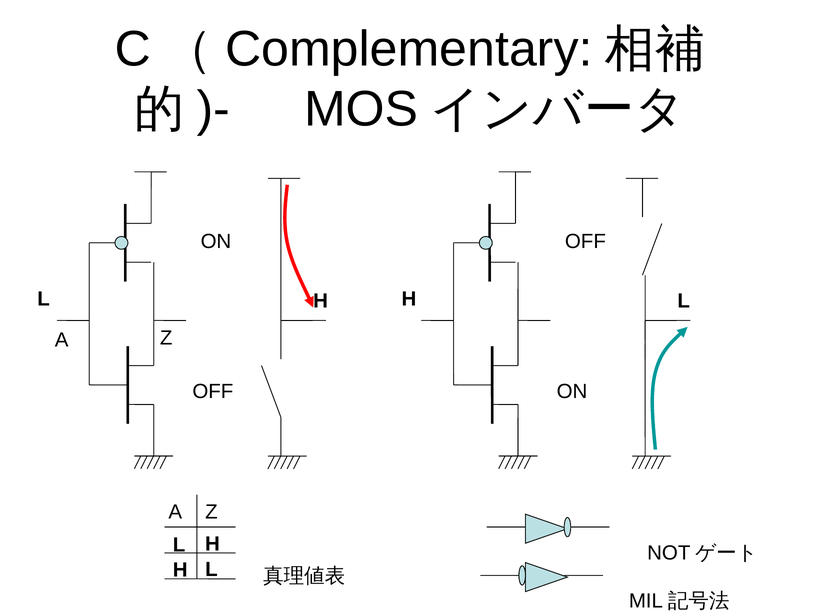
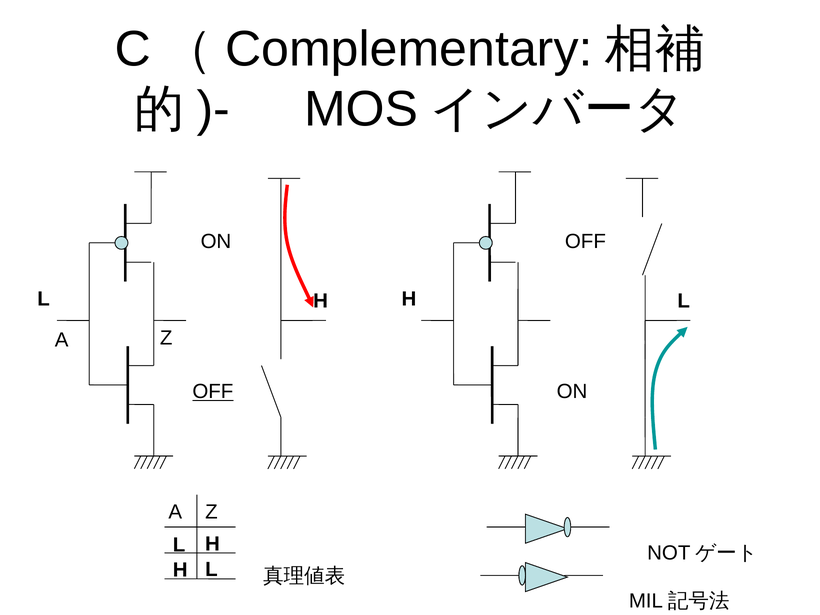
OFF underline: none -> present (213, 392)
